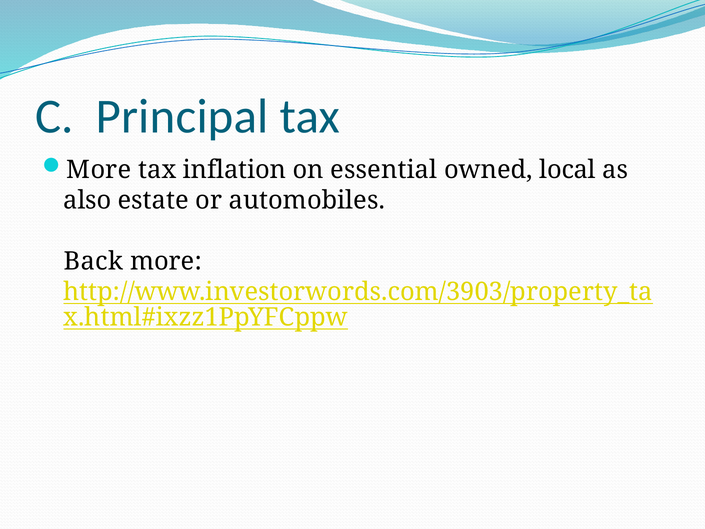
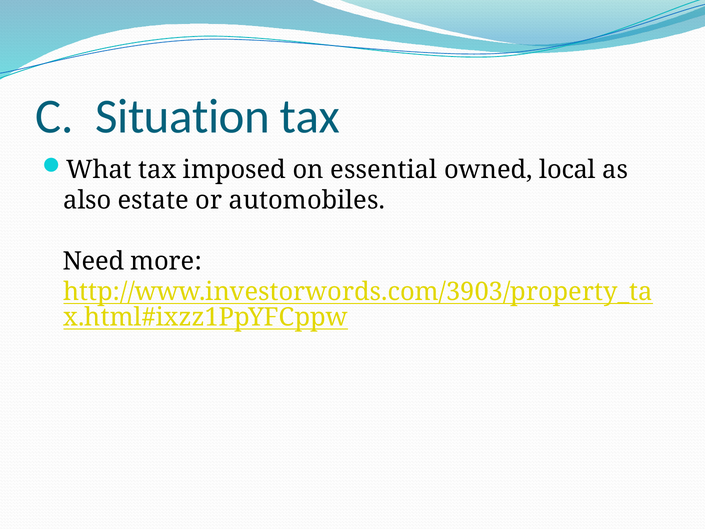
Principal: Principal -> Situation (183, 116)
More: More -> What (99, 170)
inflation: inflation -> imposed (235, 170)
Back: Back -> Need (94, 261)
